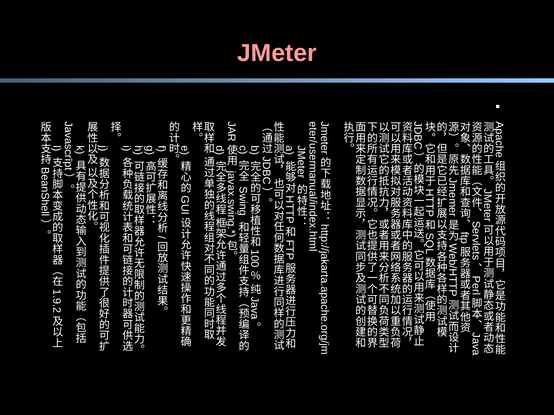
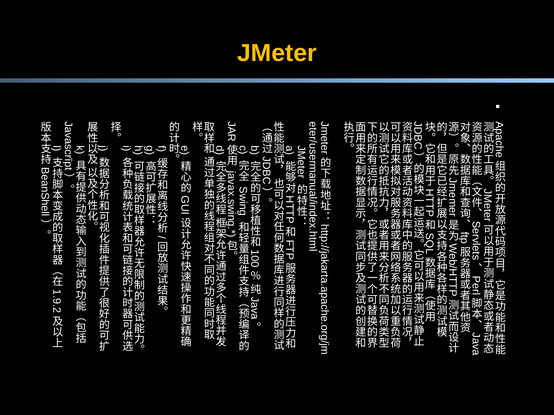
JMeter colour: pink -> yellow (277, 53)
